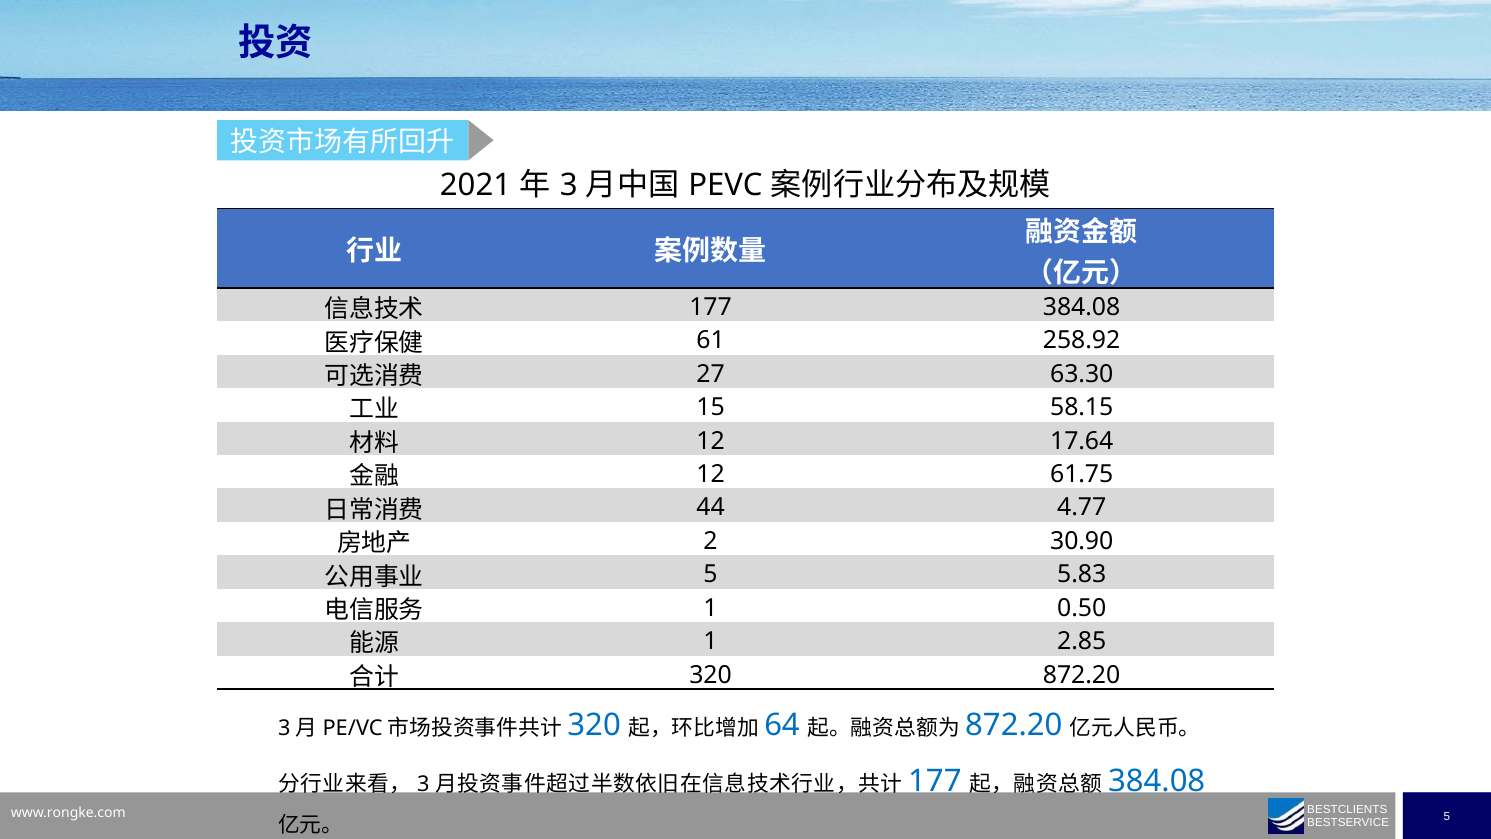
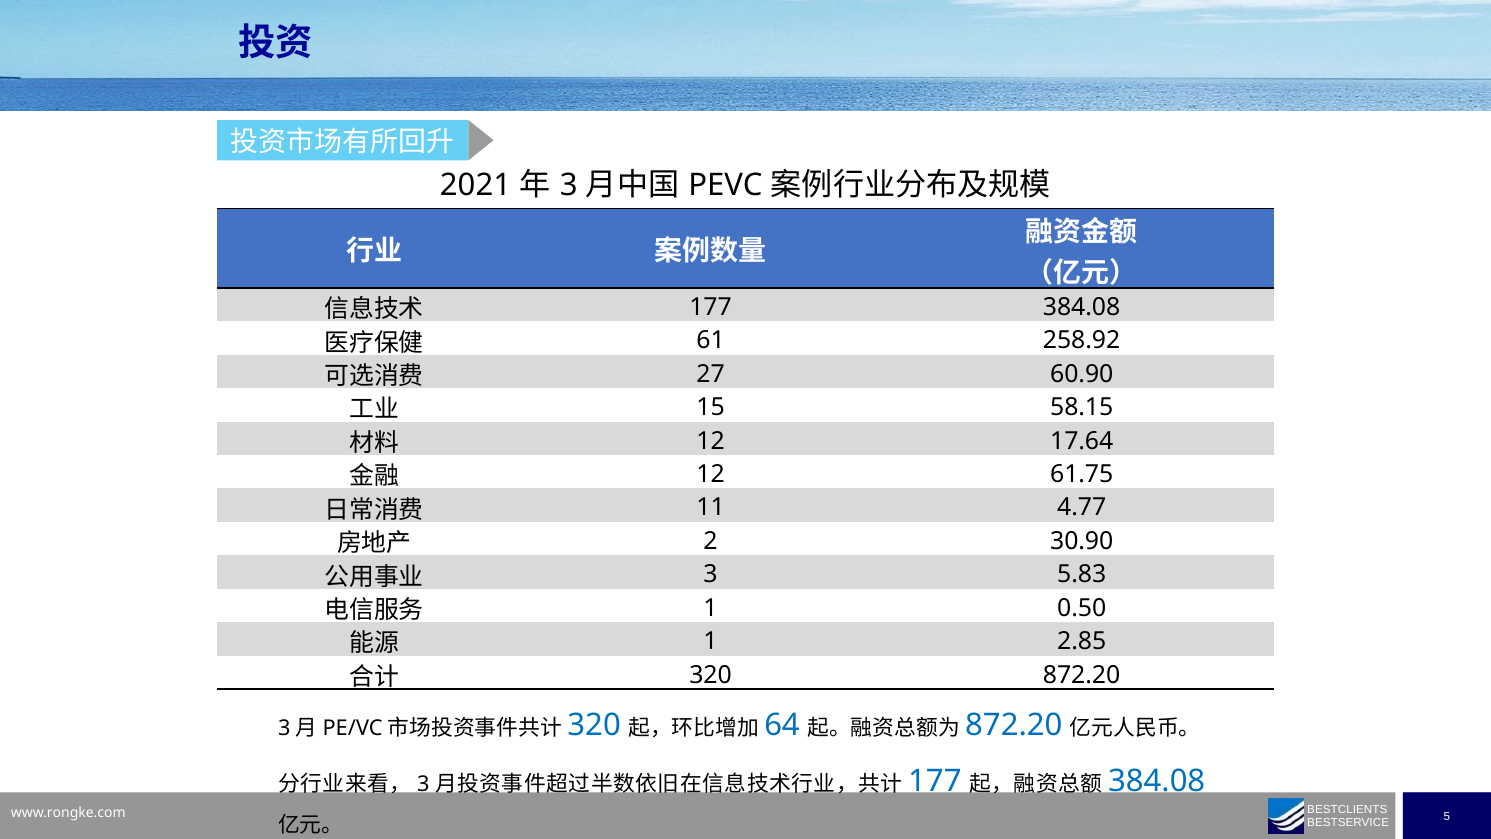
63.30: 63.30 -> 60.90 (1082, 374)
44: 44 -> 11 (711, 508)
5: 5 -> 3 (711, 574)
